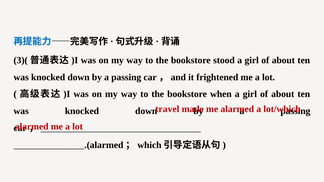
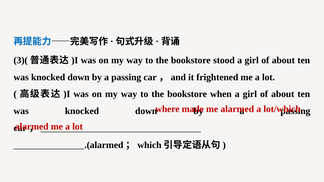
travel: travel -> where (167, 109)
